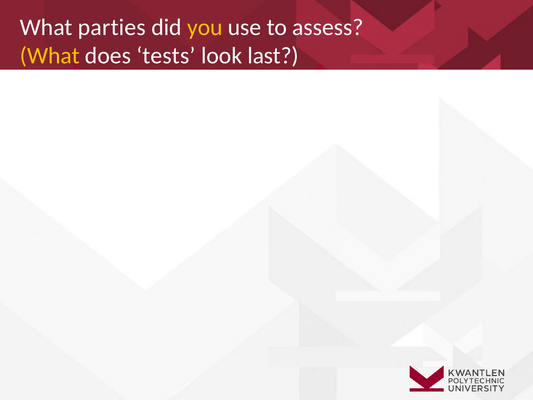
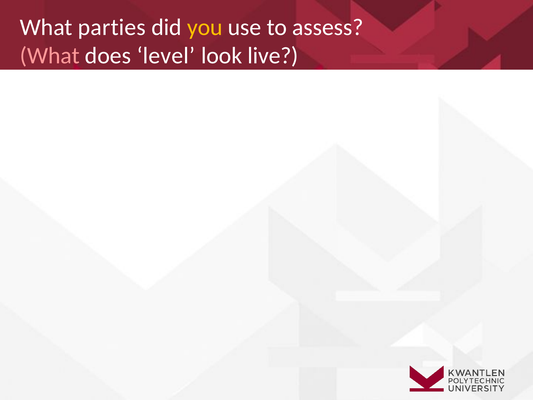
What colour: yellow -> pink (50, 56)
tests: tests -> level (166, 56)
last: last -> live (273, 56)
